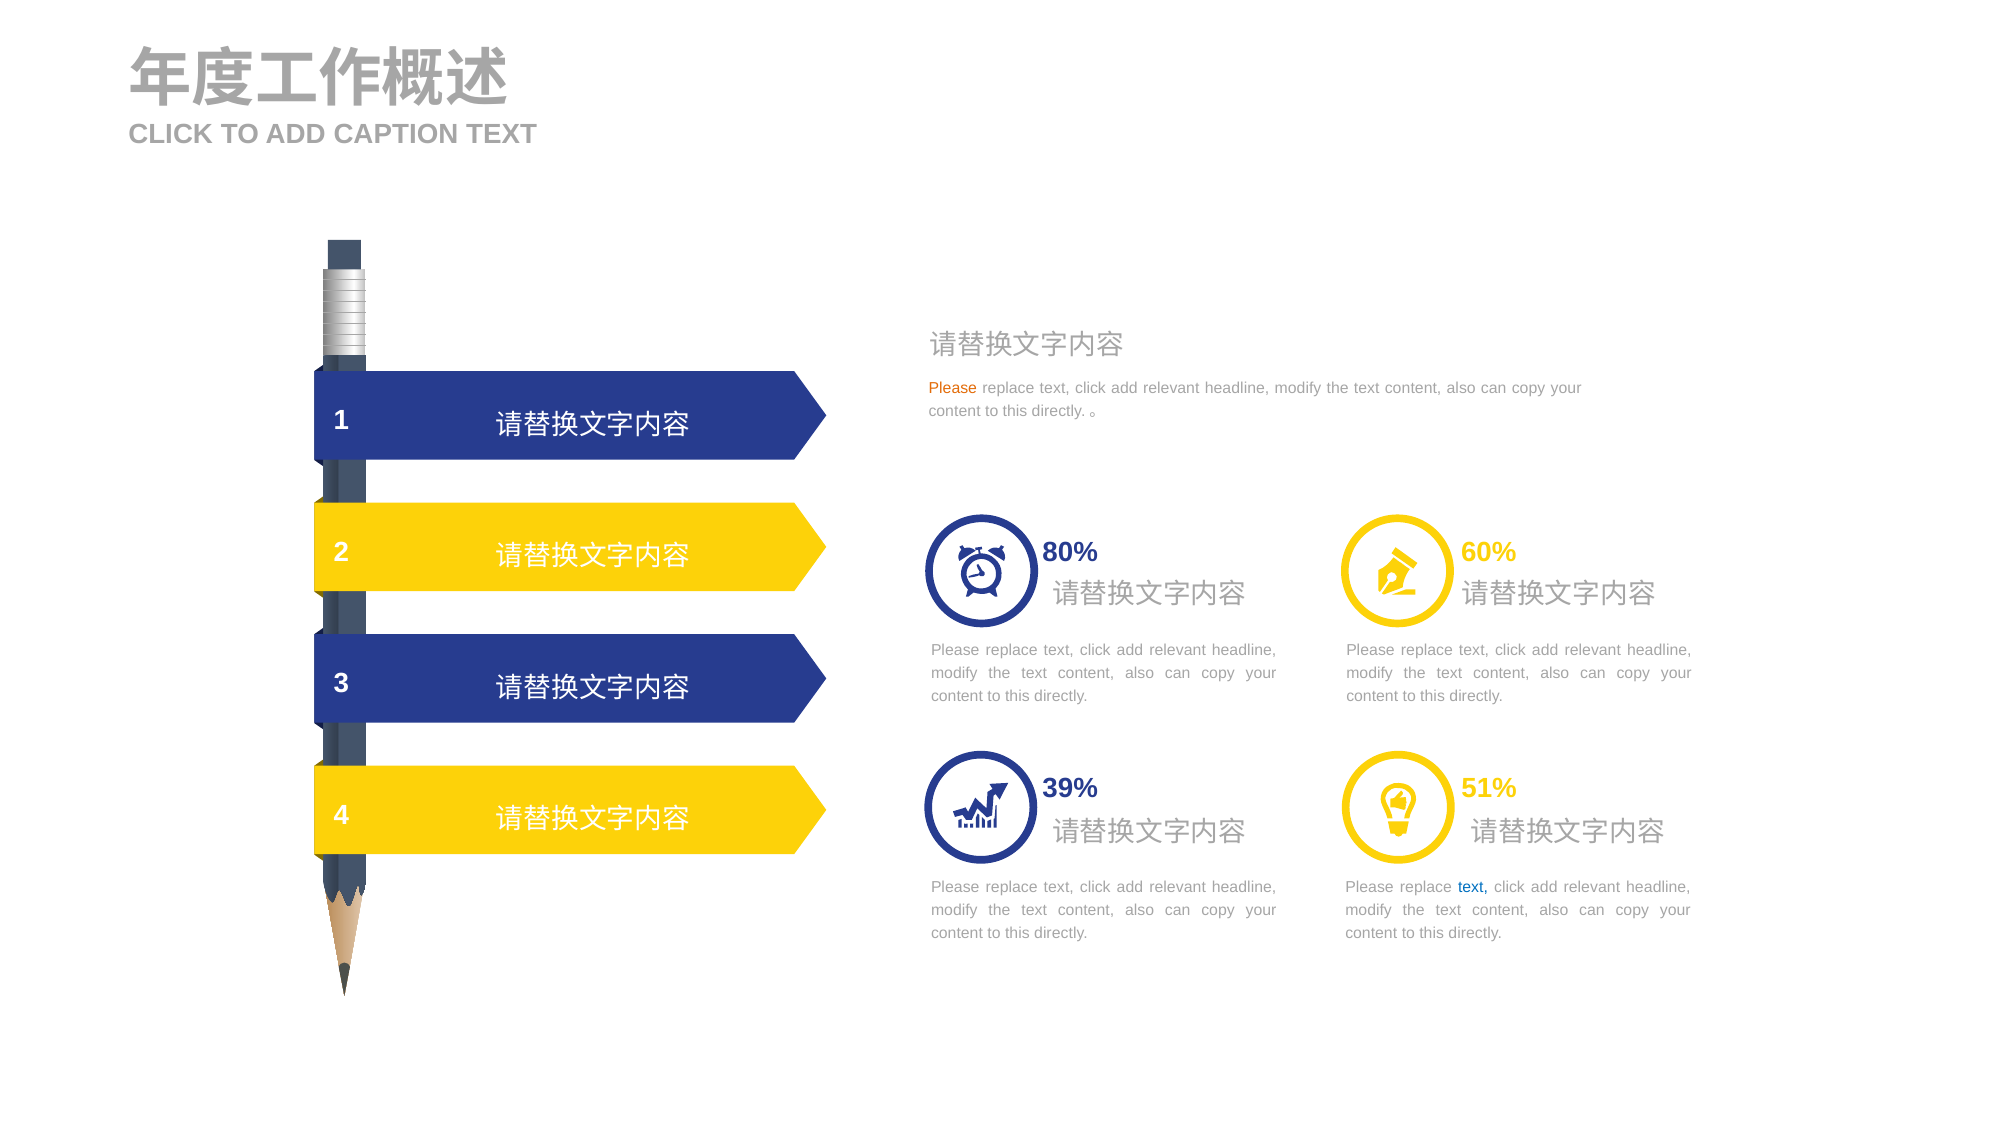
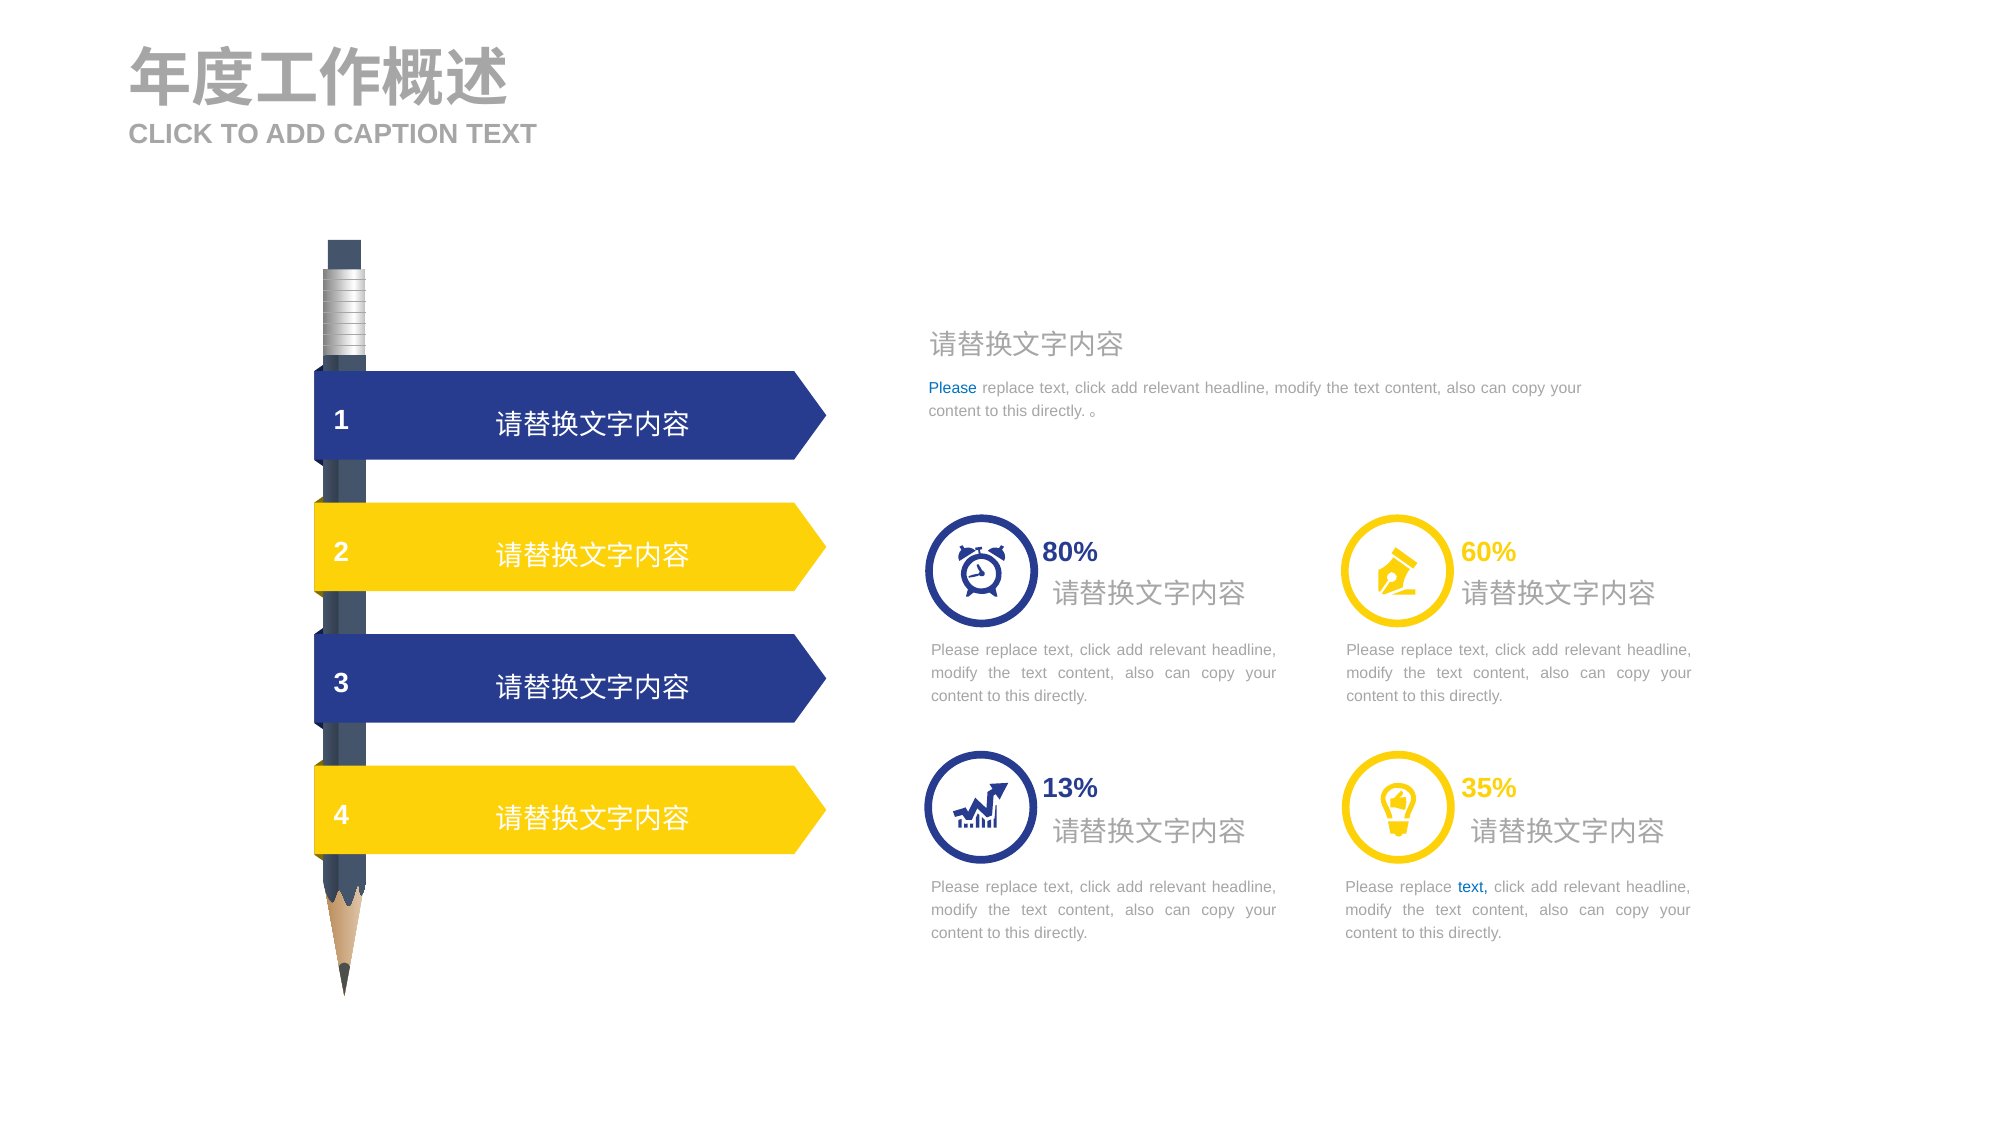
Please colour: orange -> blue (953, 388)
39%: 39% -> 13% (1070, 788)
51%: 51% -> 35% (1489, 788)
